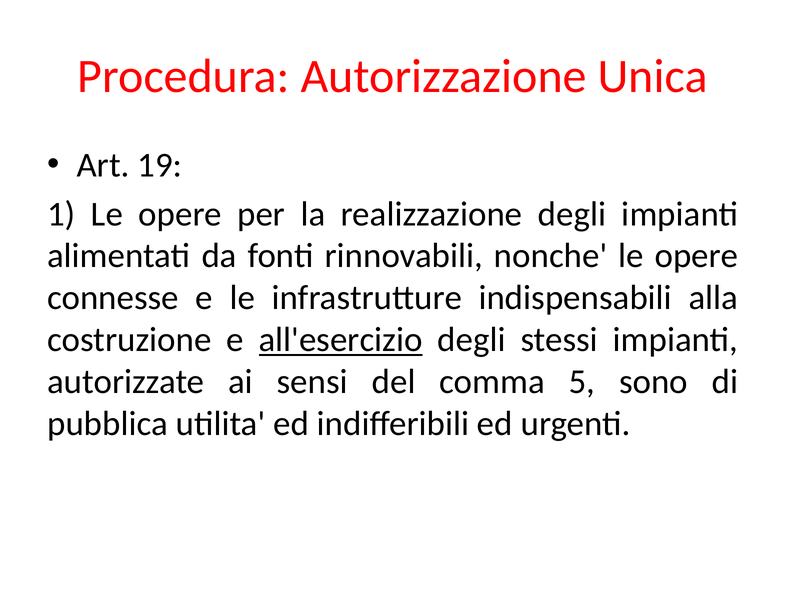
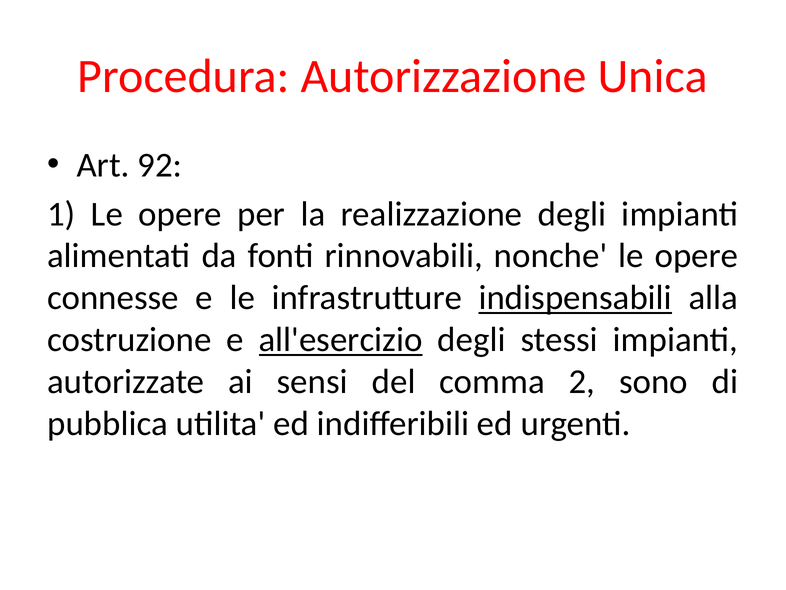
19: 19 -> 92 (160, 165)
indispensabili underline: none -> present (575, 298)
5: 5 -> 2 (582, 382)
